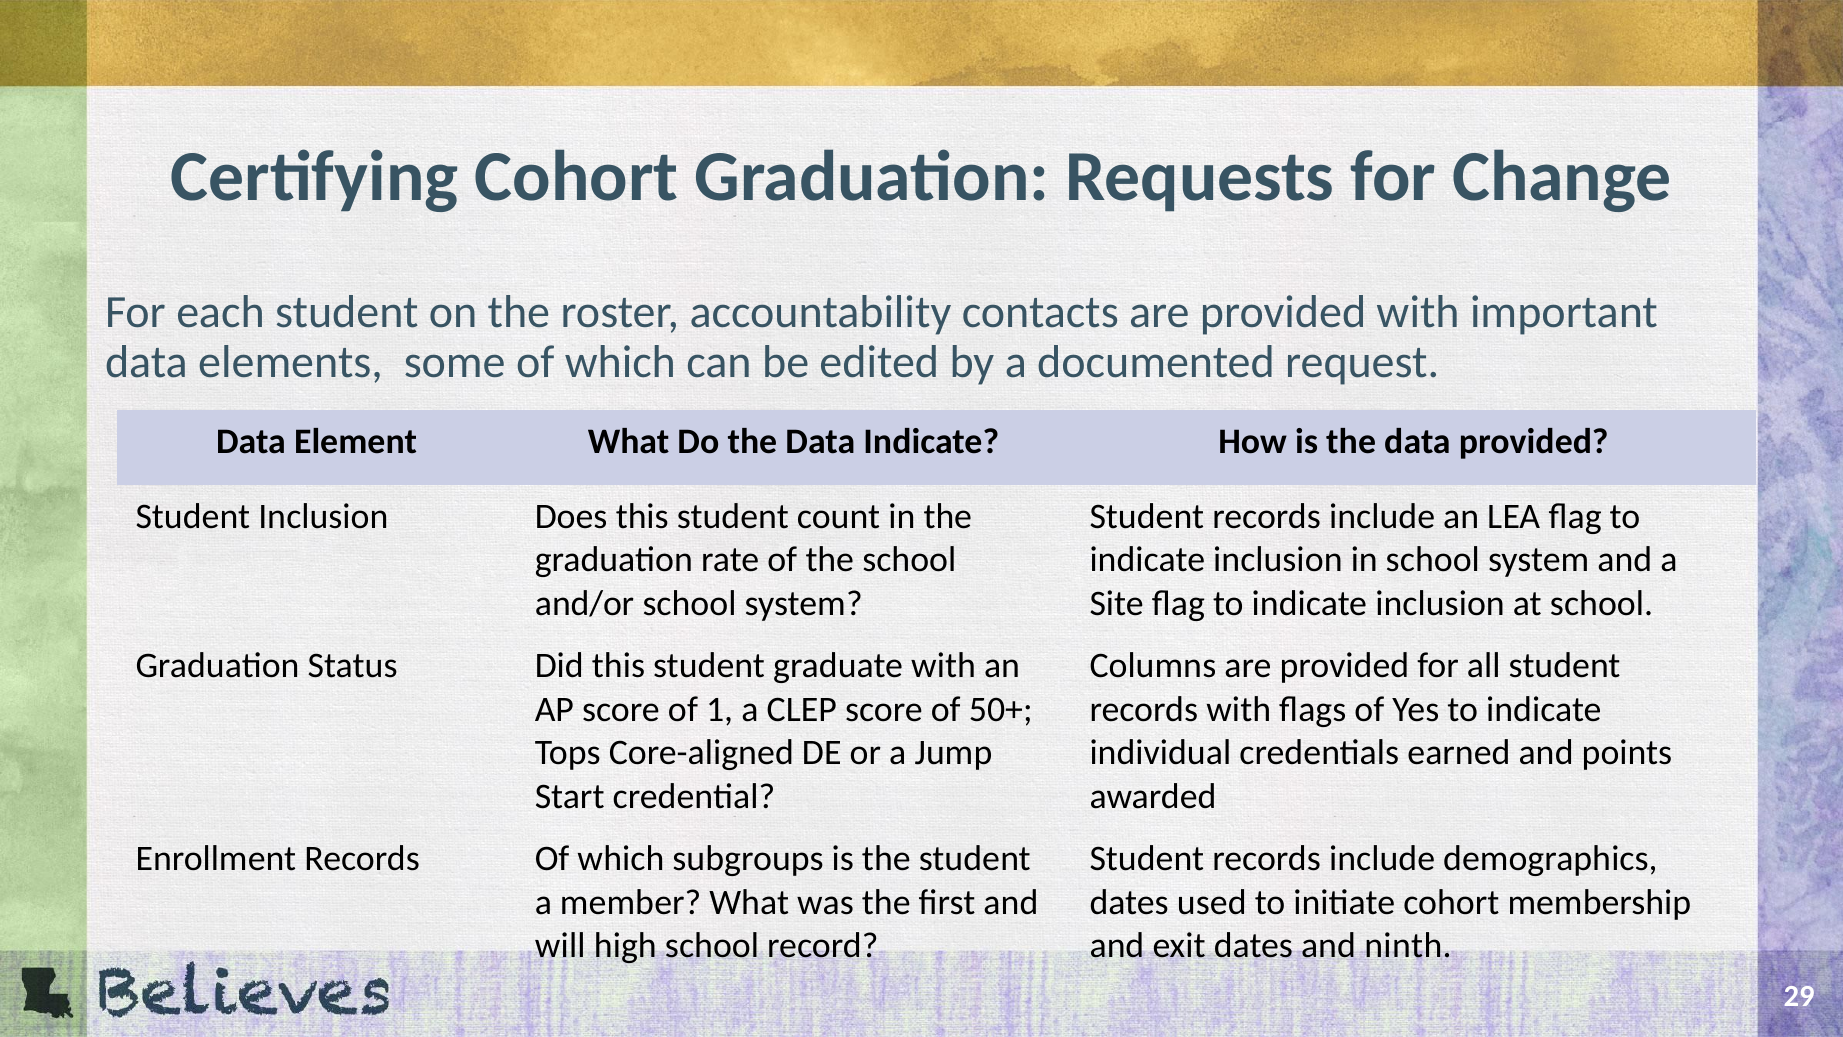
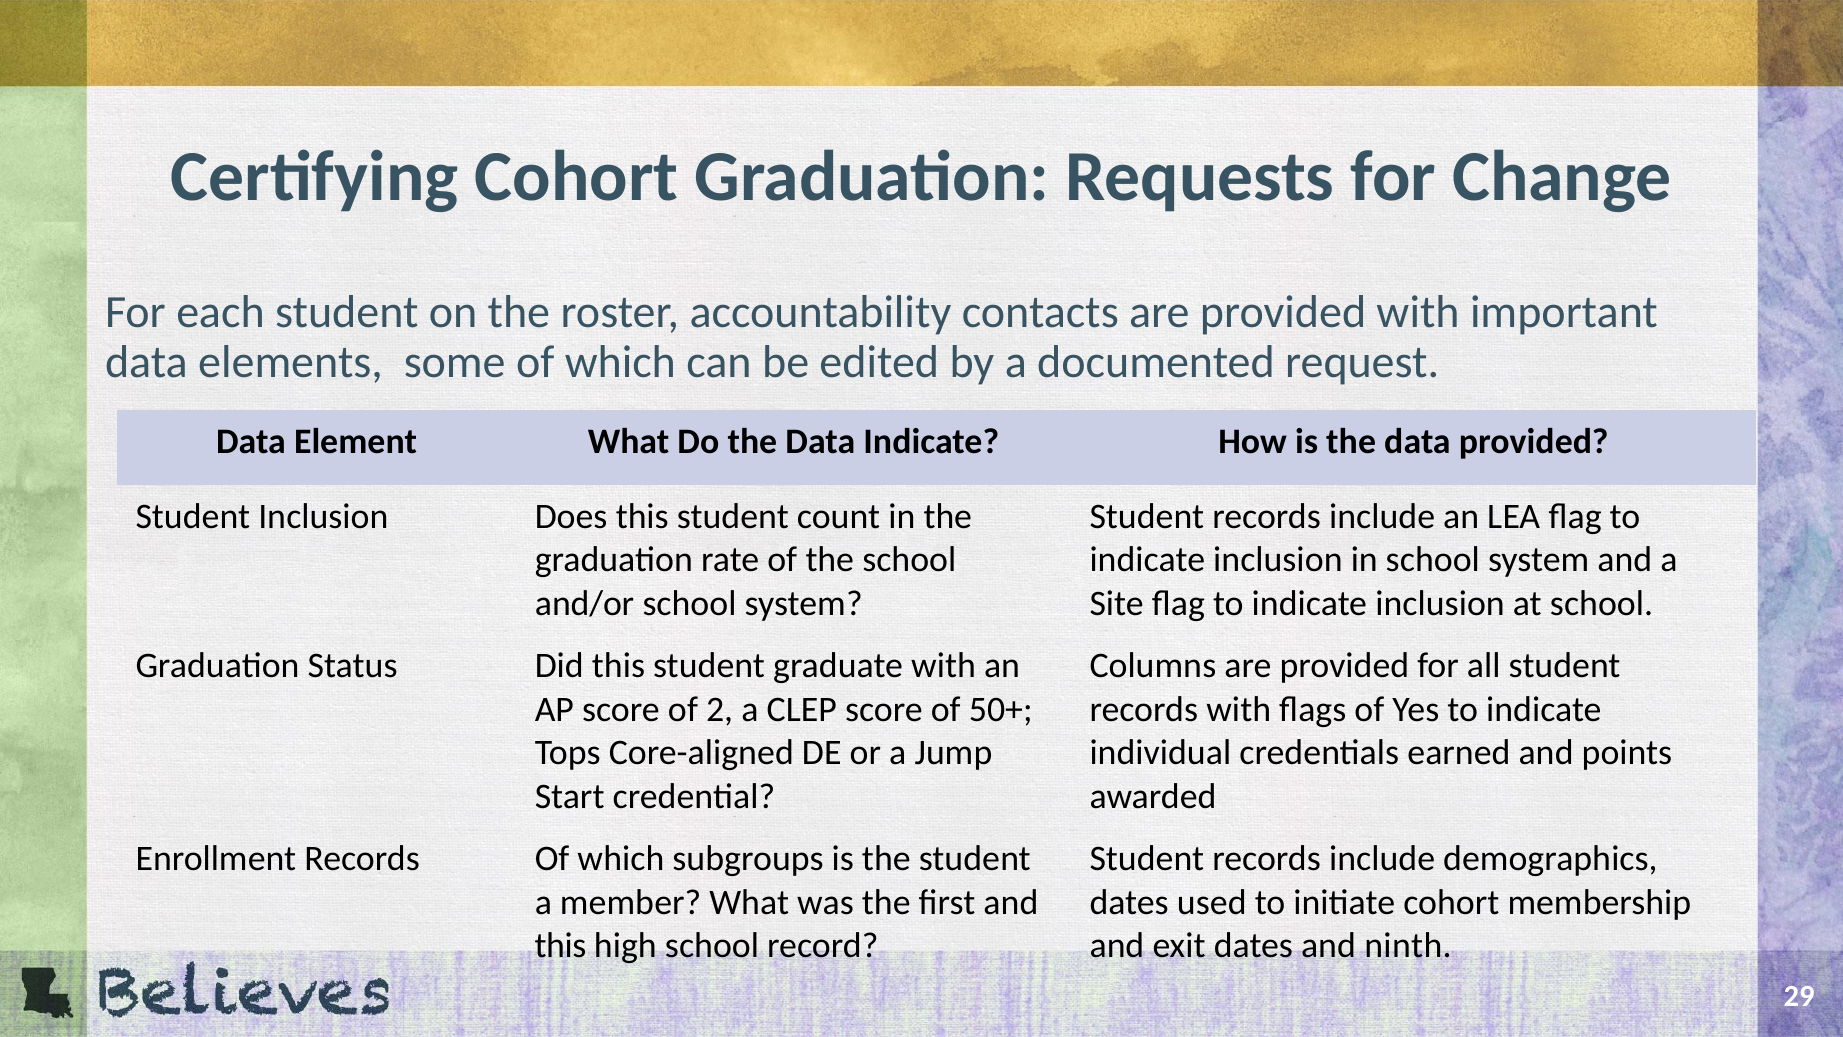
1: 1 -> 2 (720, 709)
will: will -> this (561, 946)
